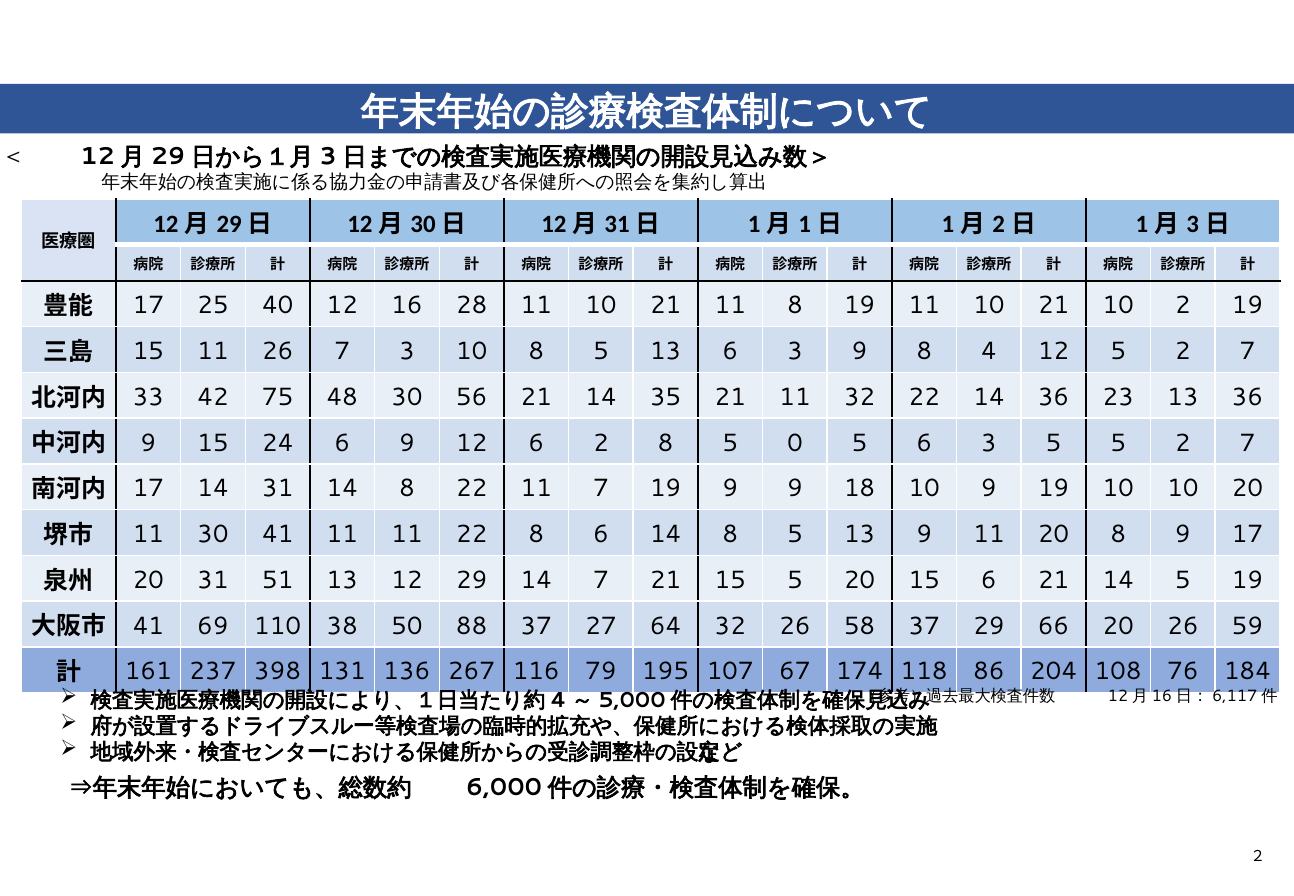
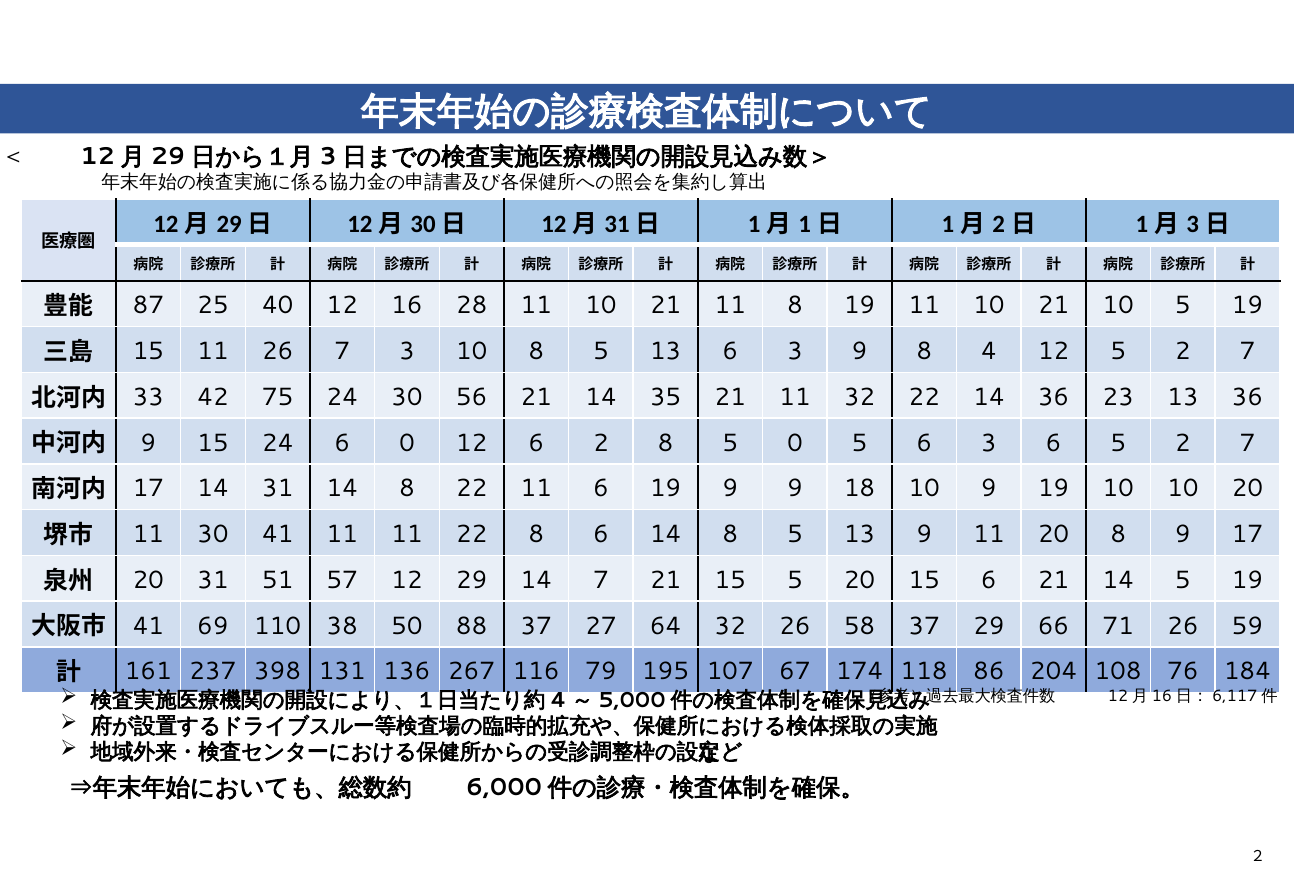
17: 17 -> 87 (148, 306)
10 2: 2 -> 5 (1183, 306)
75 48: 48 -> 24 (342, 397)
6 9: 9 -> 0 (407, 443)
3 5: 5 -> 6 (1054, 443)
11 7: 7 -> 6 (601, 489)
51 13: 13 -> 57 (342, 580)
66 20: 20 -> 71 (1118, 626)
